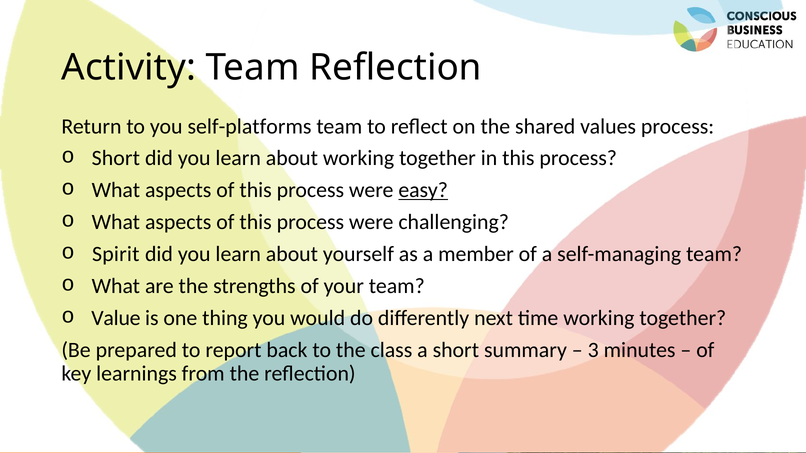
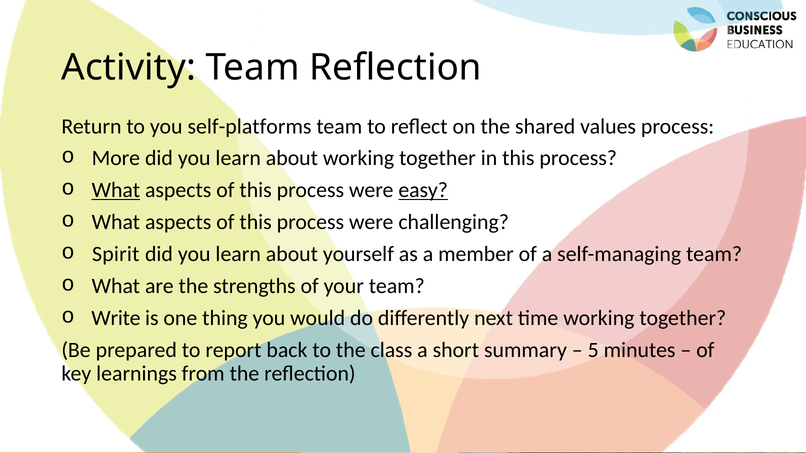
Short: Short -> More (116, 158)
What underline: none -> present (116, 190)
Value: Value -> Write (116, 318)
3: 3 -> 5 (593, 350)
